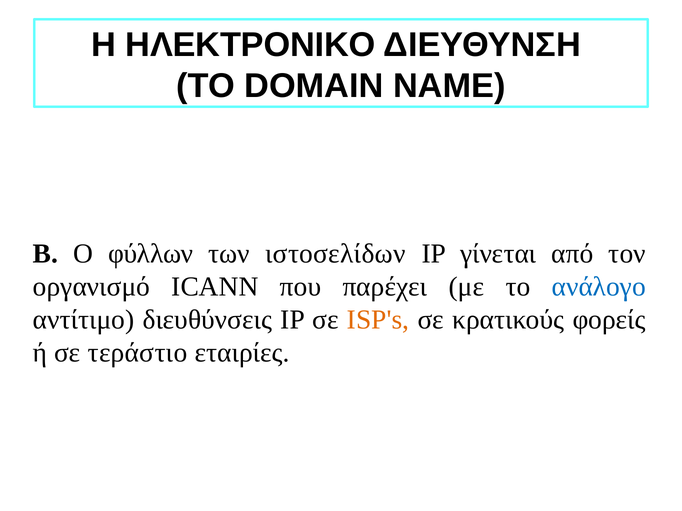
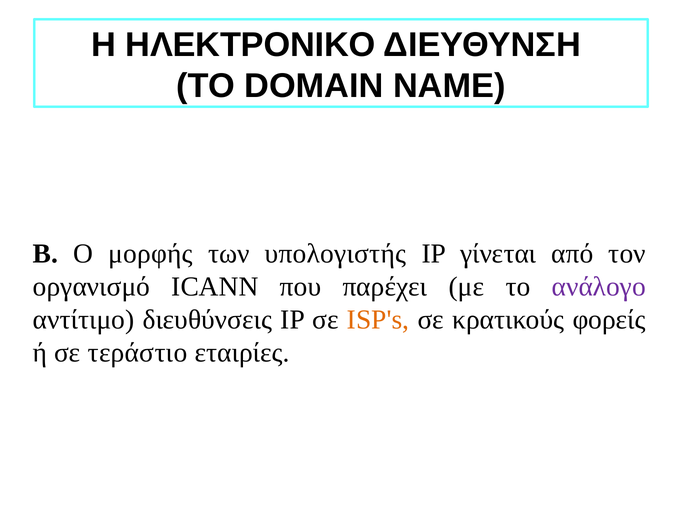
φύλλων: φύλλων -> μορφής (150, 254)
ιστοσελίδων: ιστοσελίδων -> υπολογιστής (335, 254)
ανάλογο colour: blue -> purple (599, 287)
